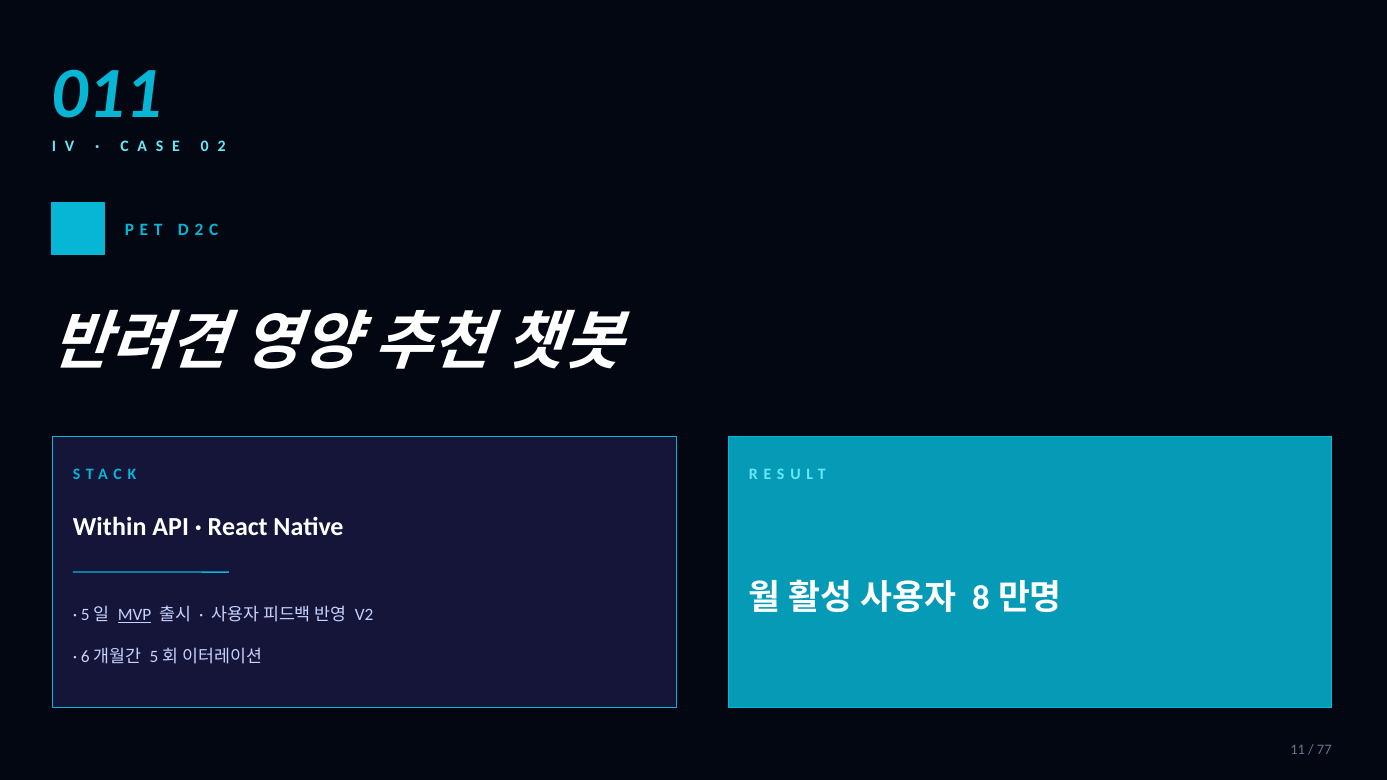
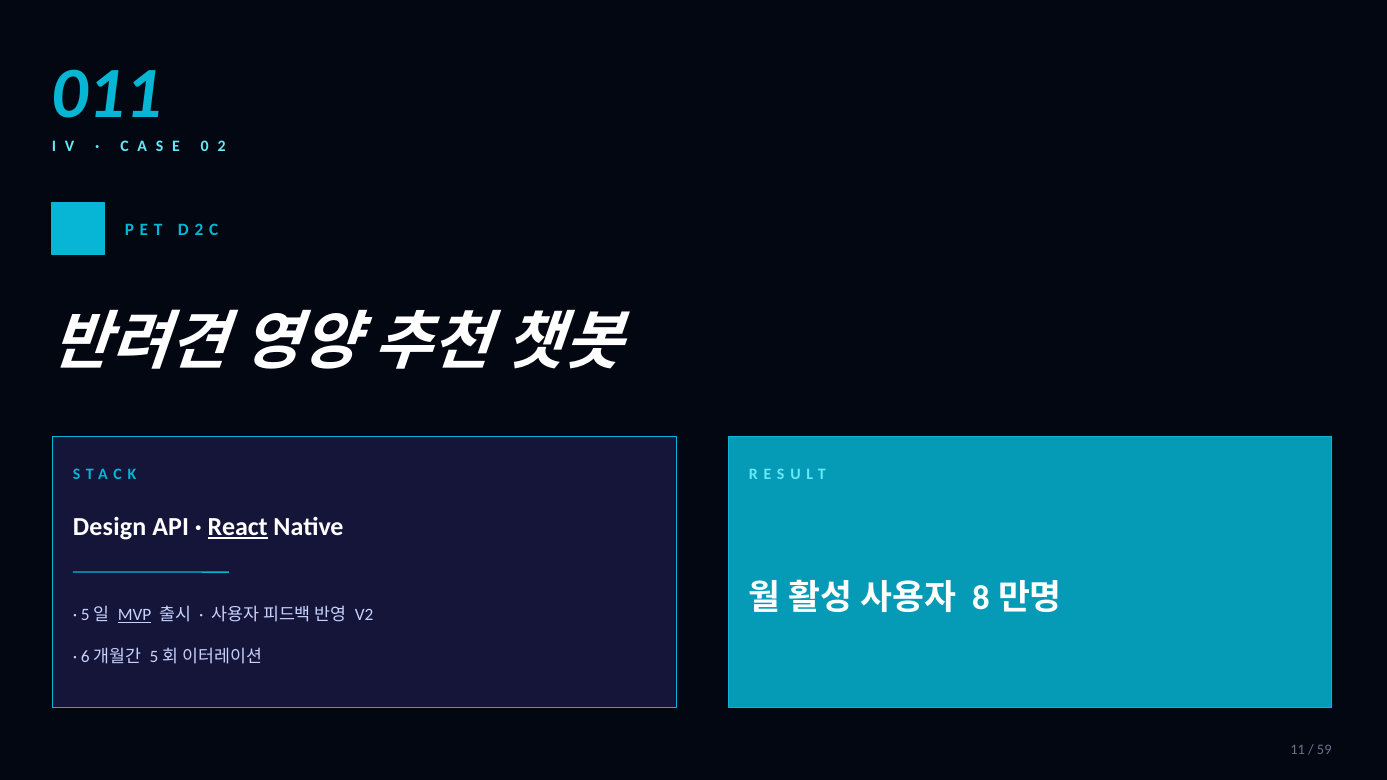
Within: Within -> Design (110, 527)
React underline: none -> present (238, 527)
77: 77 -> 59 (1324, 750)
